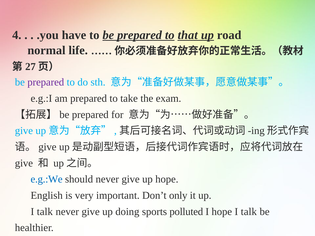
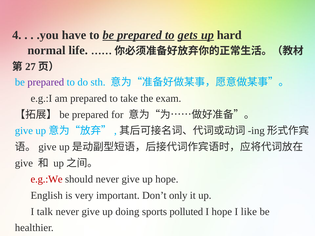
that: that -> gets (188, 35)
road: road -> hard (229, 35)
e.g.:We colour: blue -> red (47, 179)
hope I talk: talk -> like (249, 212)
